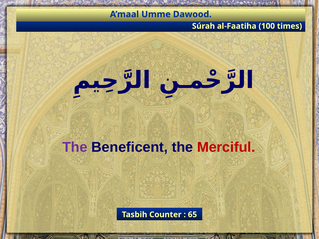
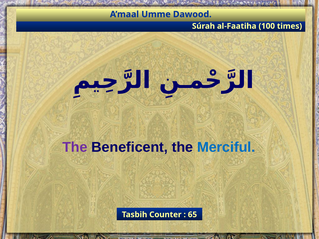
Merciful colour: red -> blue (226, 147)
